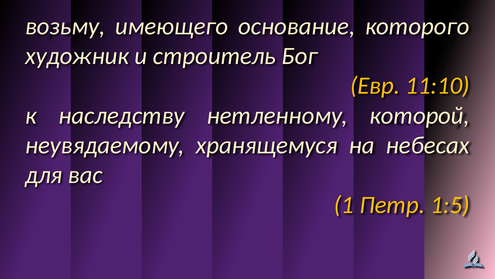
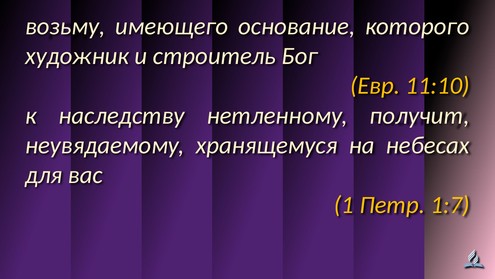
которой: которой -> получит (420, 115)
1:5: 1:5 -> 1:7 (450, 204)
